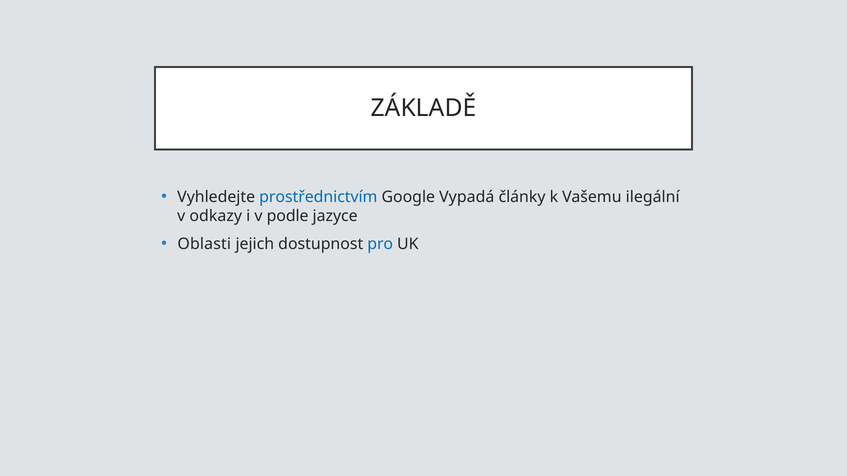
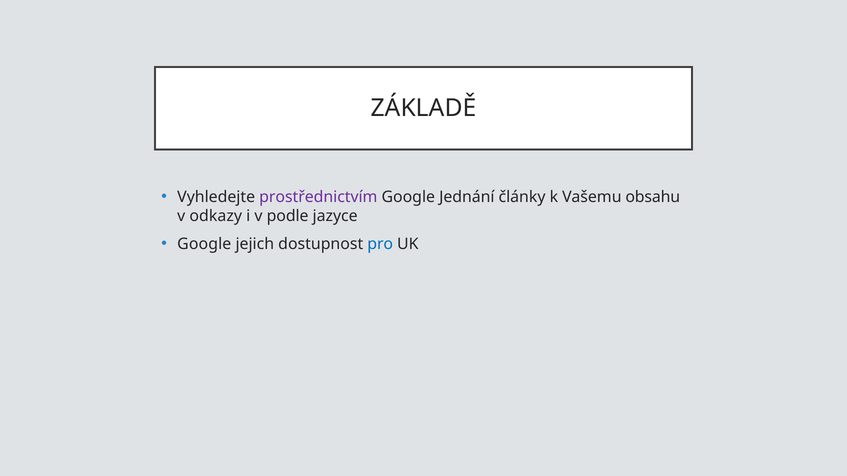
prostřednictvím colour: blue -> purple (318, 197)
Vypadá: Vypadá -> Jednání (467, 197)
ilegální: ilegální -> obsahu (653, 197)
Oblasti: Oblasti -> Google (204, 244)
